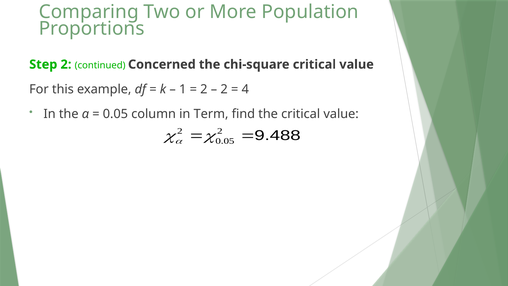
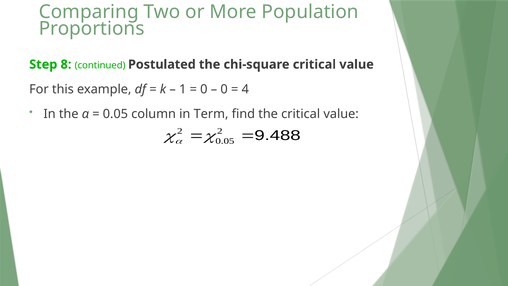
Step 2: 2 -> 8 (66, 64)
Concerned: Concerned -> Postulated (162, 64)
2: 2 -> 0 (204, 89)
2: 2 -> 0 (224, 89)
